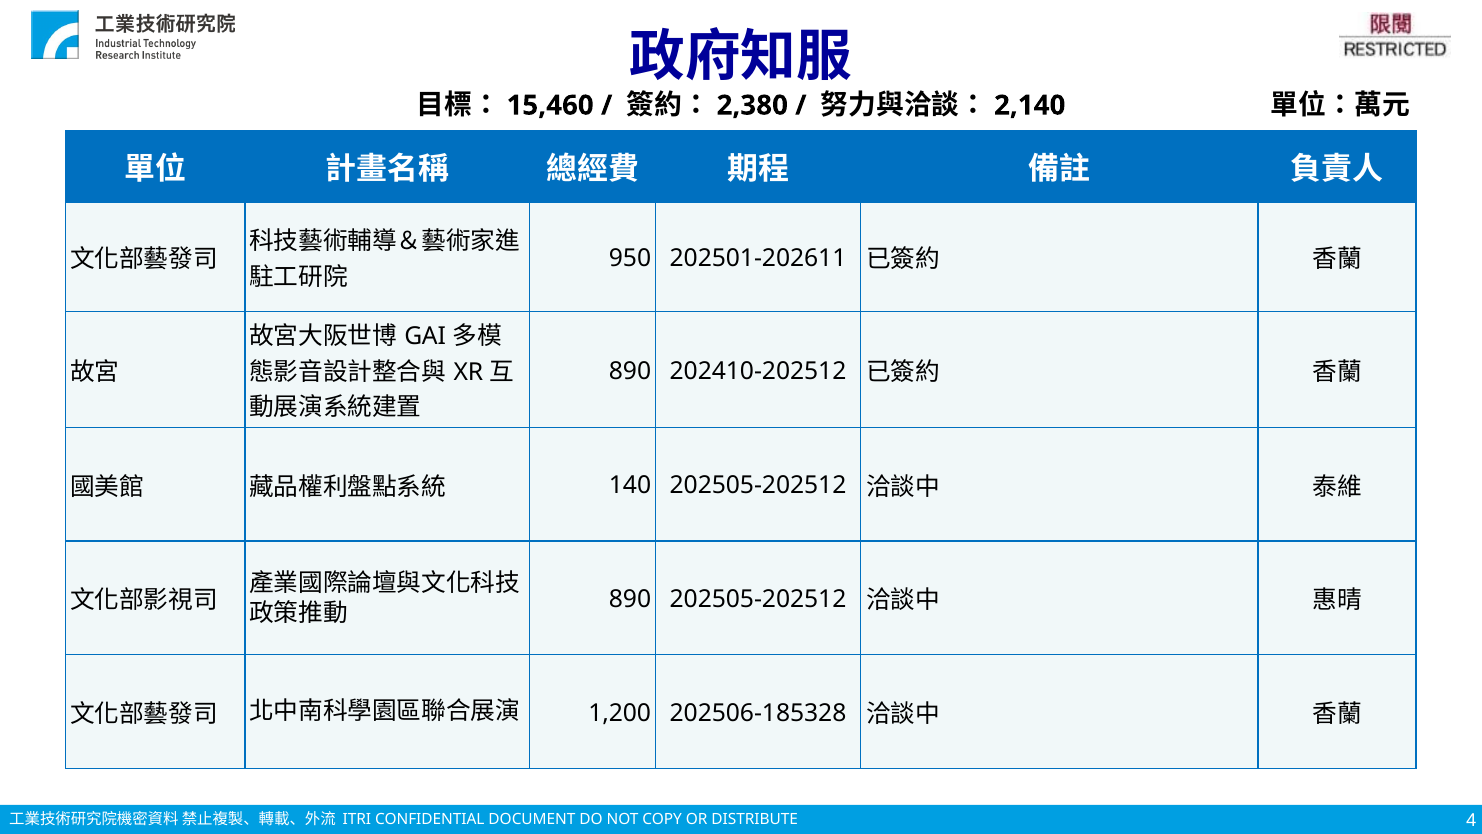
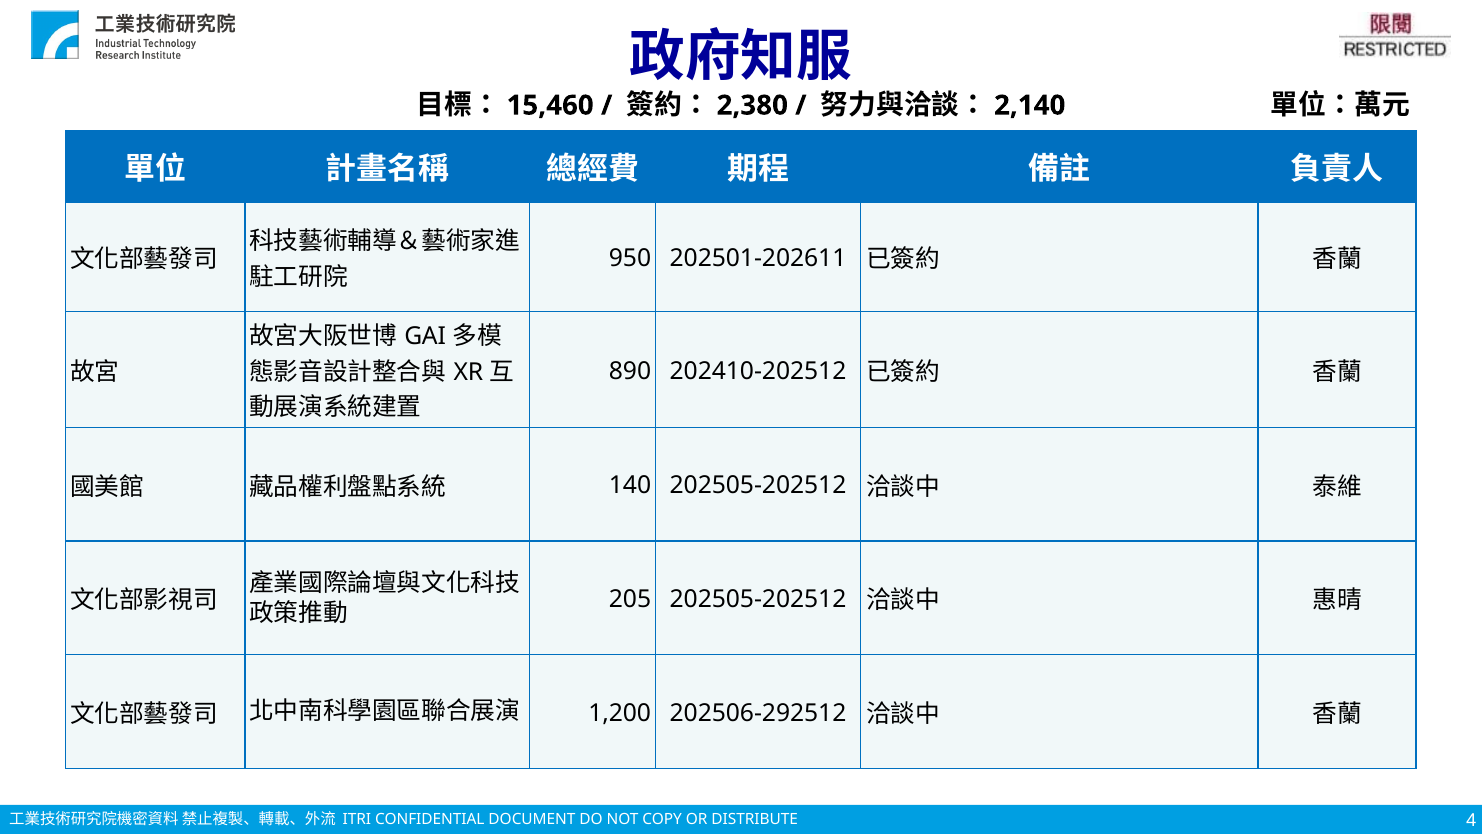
890: 890 -> 205 (630, 599)
202506-185328: 202506-185328 -> 202506-292512 (758, 713)
